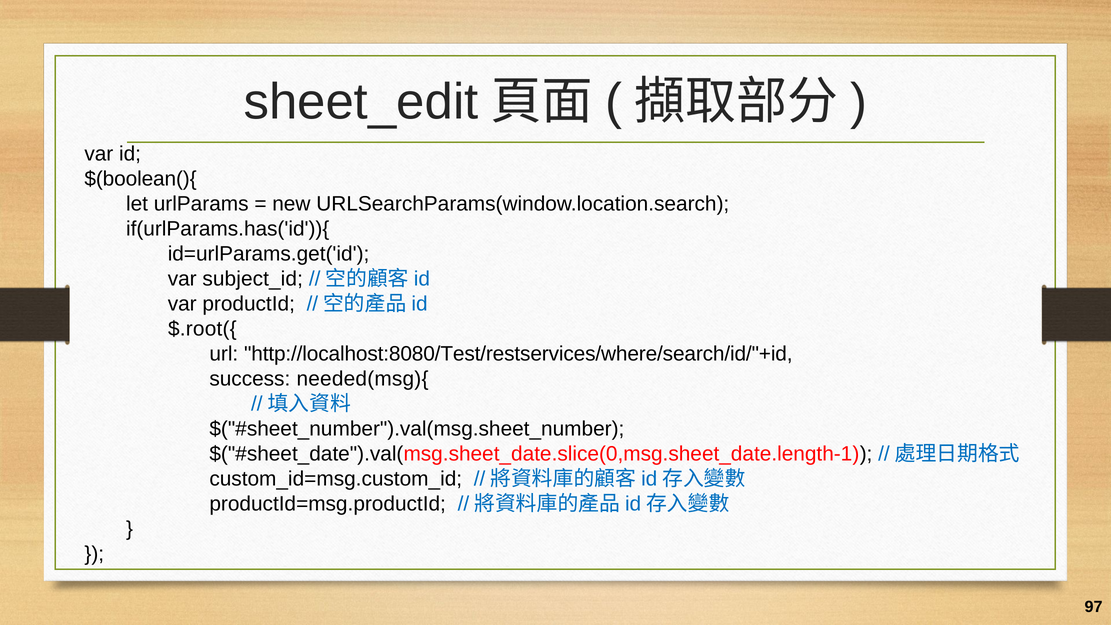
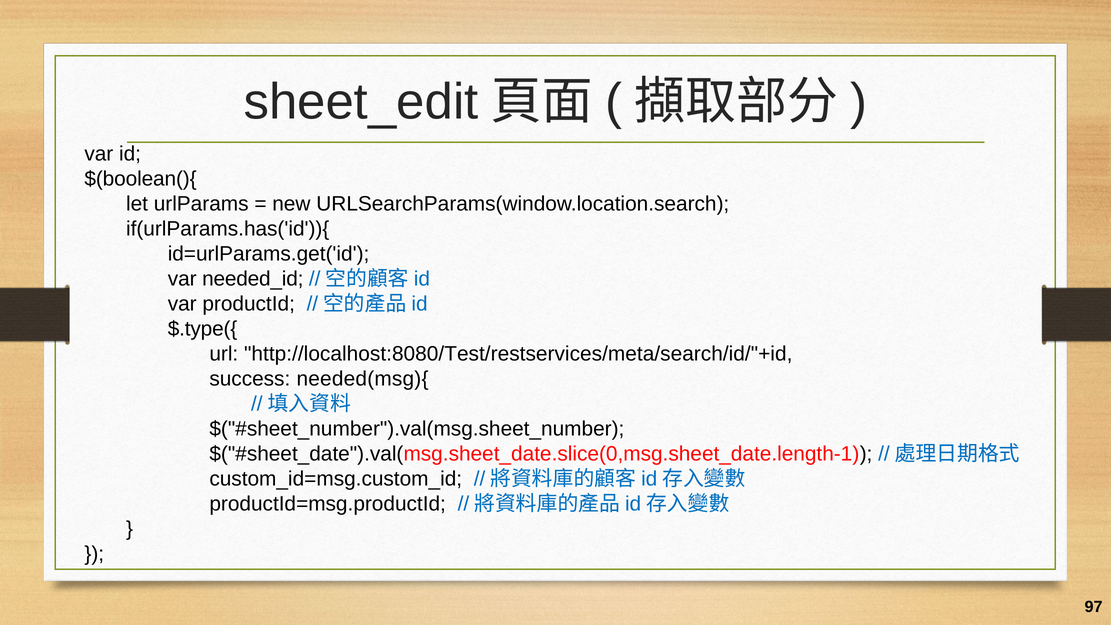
subject_id: subject_id -> needed_id (253, 279)
$.root({: $.root({ -> $.type({ (203, 329)
http://localhost:8080/Test/restservices/where/search/id/"+id: http://localhost:8080/Test/restservices/where/search/id/"+id -> http://localhost:8080/Test/restservices/meta/search/id/"+id (518, 354)
